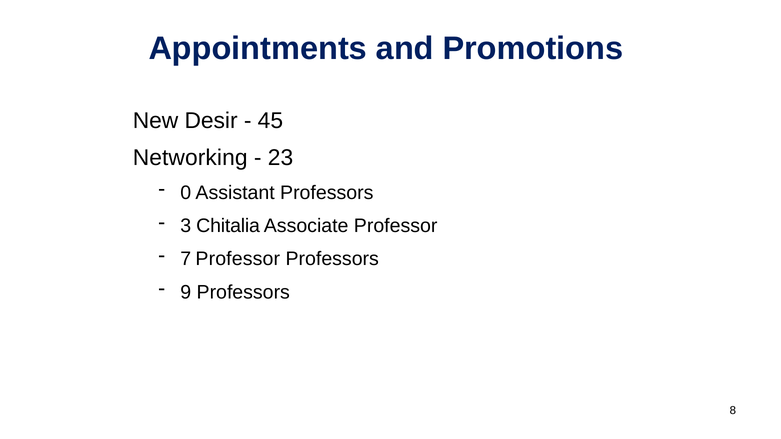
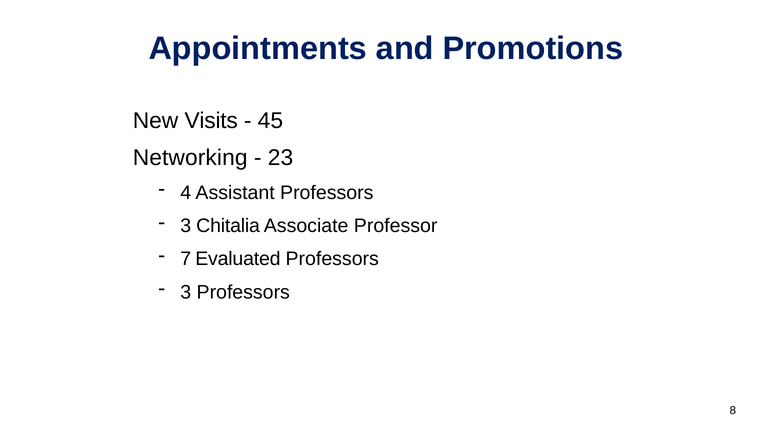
Desir: Desir -> Visits (211, 121)
0: 0 -> 4 (186, 193)
7 Professor: Professor -> Evaluated (238, 259)
9: 9 -> 3 (186, 292)
